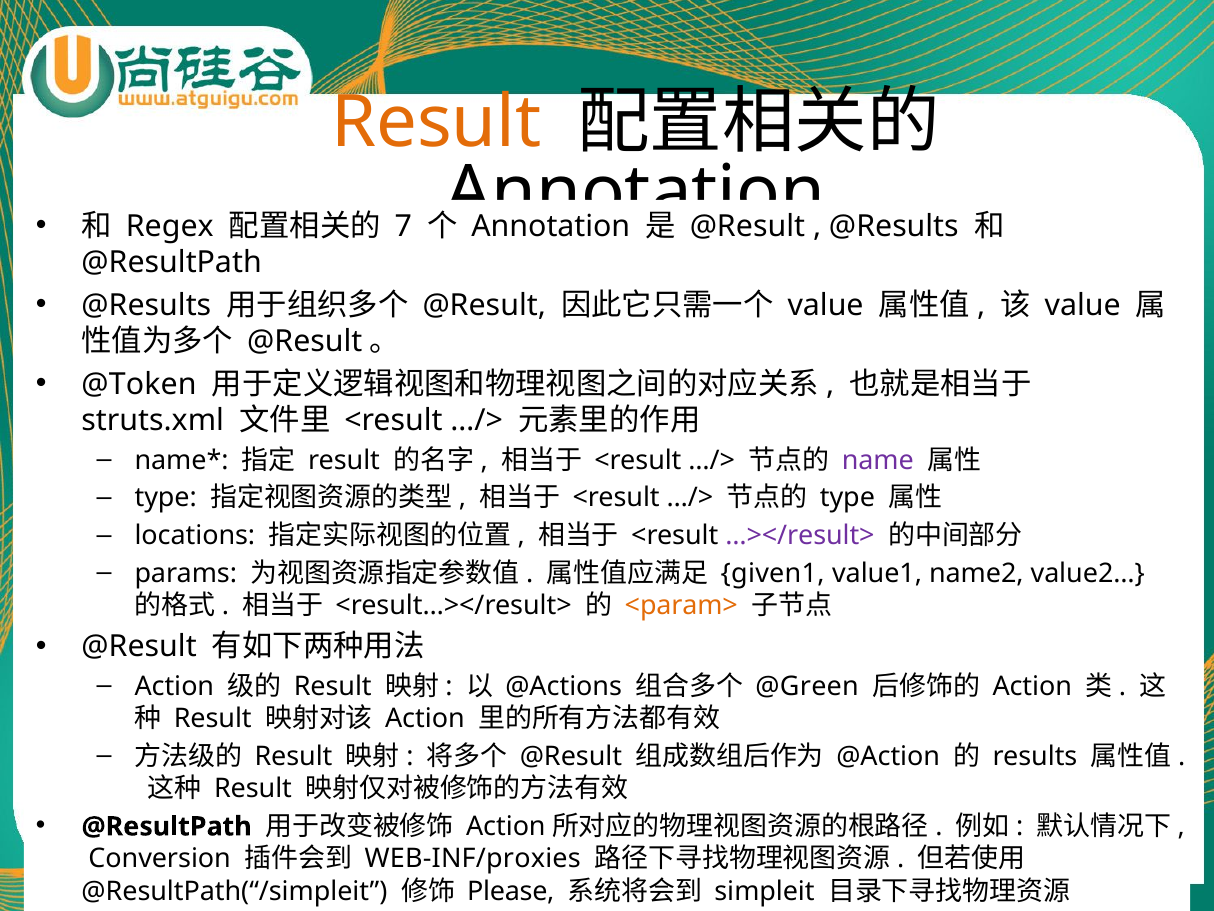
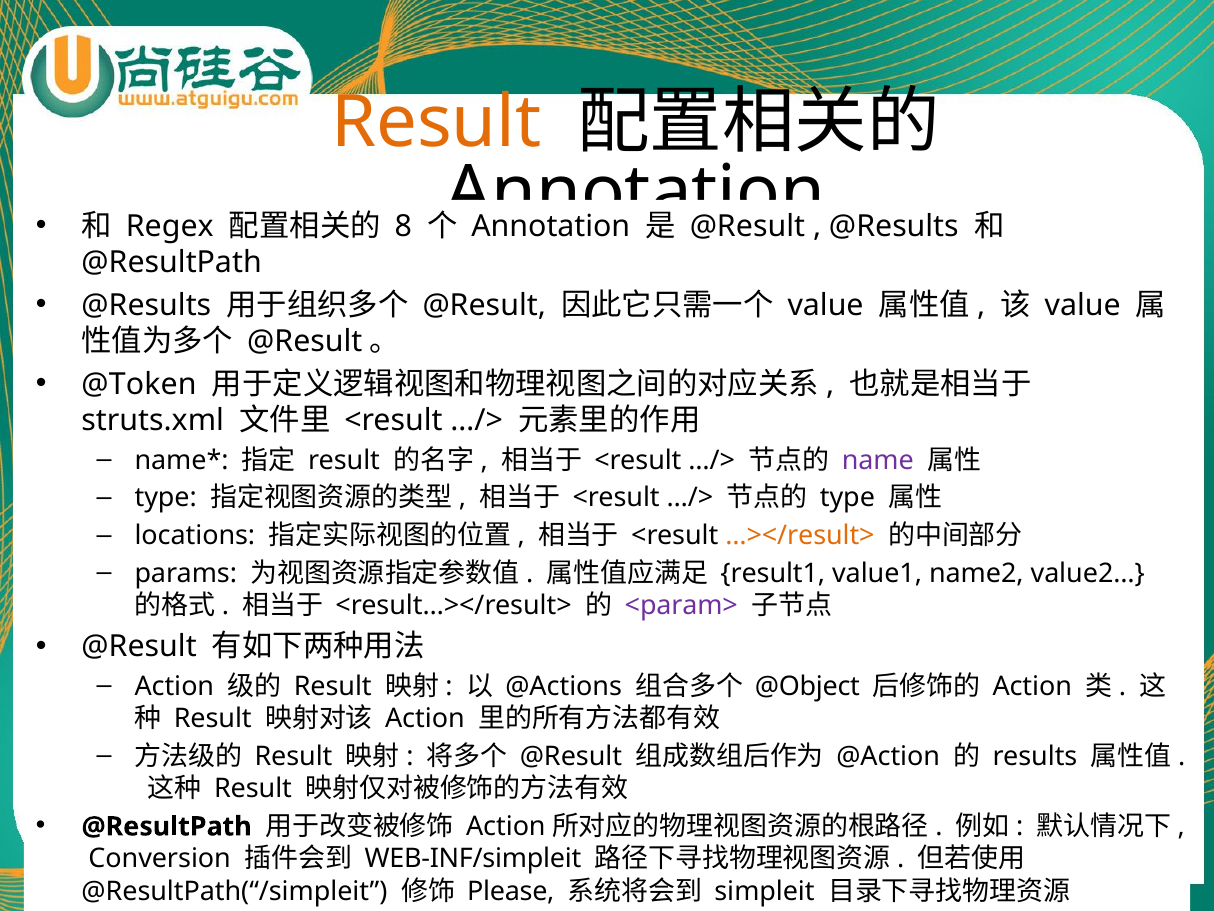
7: 7 -> 8 (403, 226)
…></result> colour: purple -> orange (800, 536)
given1: given1 -> result1 (773, 573)
<param> colour: orange -> purple (681, 606)
@Green: @Green -> @Object (807, 686)
WEB-INF/proxies: WEB-INF/proxies -> WEB-INF/simpleit (473, 858)
